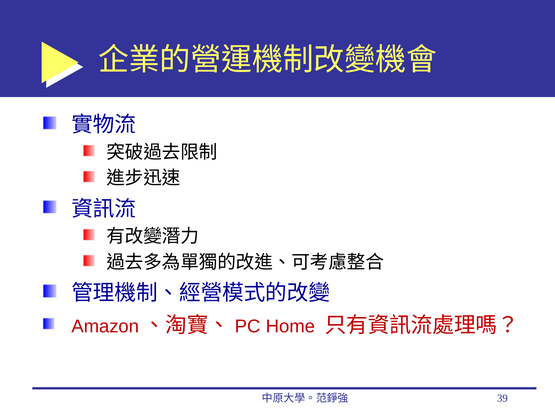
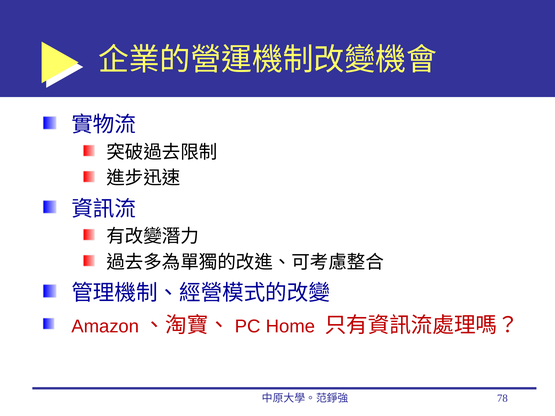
39: 39 -> 78 (502, 399)
